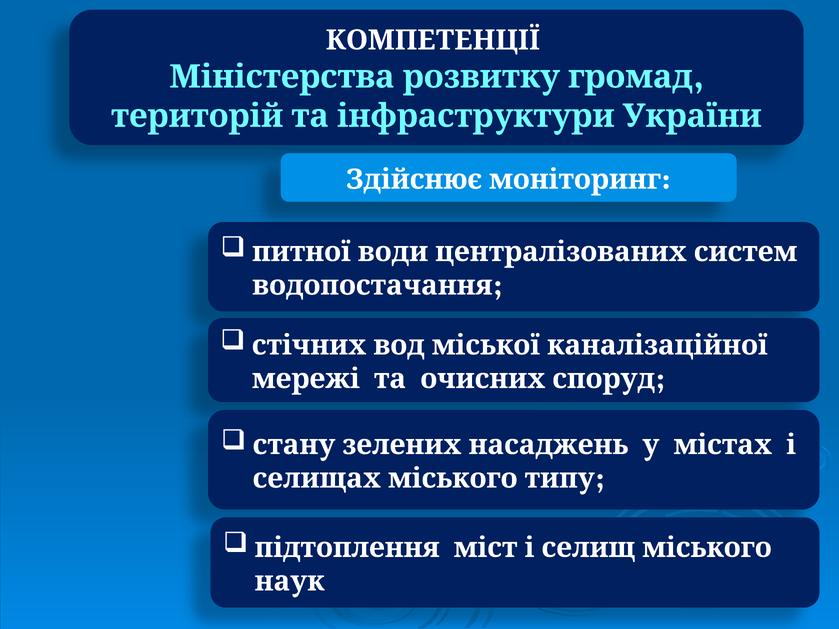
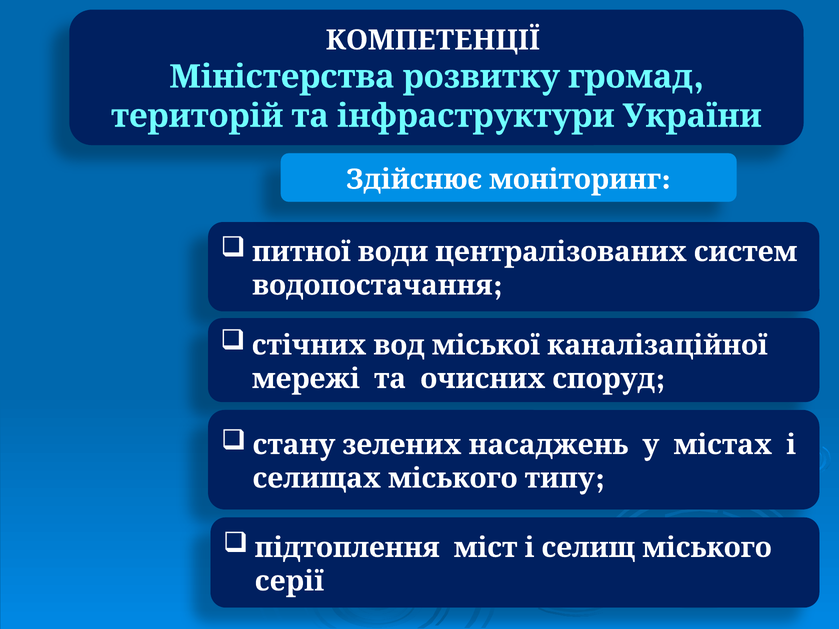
наук: наук -> серії (290, 581)
